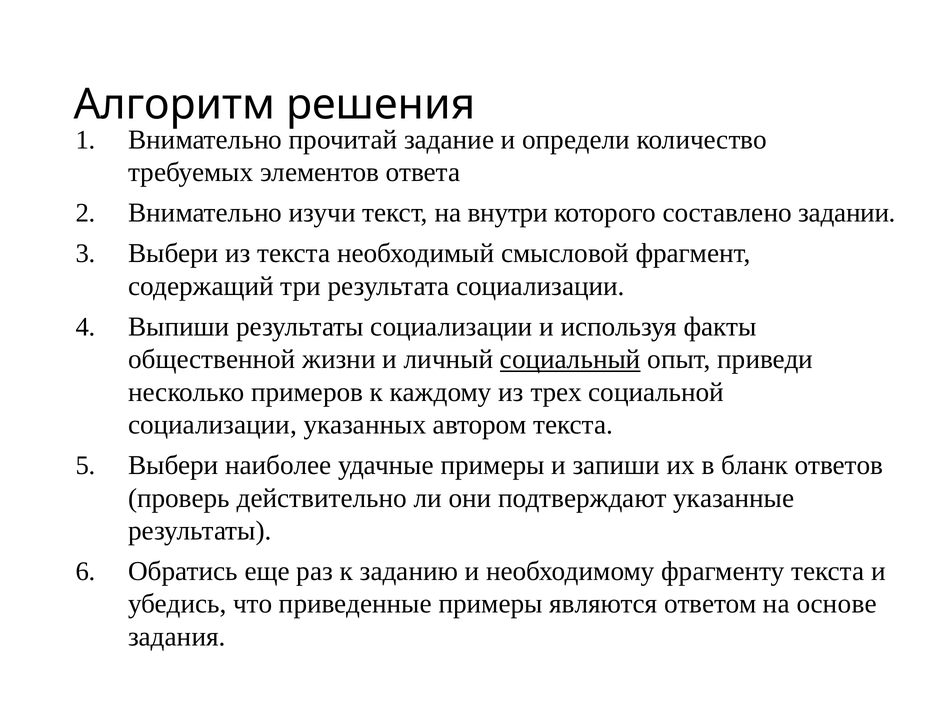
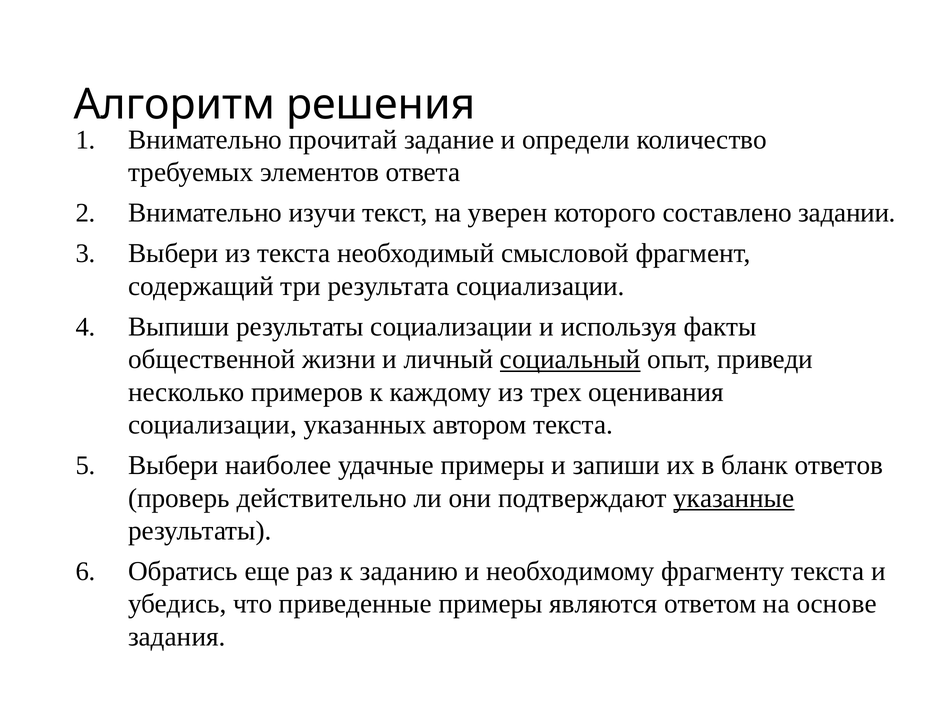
внутри: внутри -> уверен (508, 213)
социальной: социальной -> оценивания (656, 392)
указанные underline: none -> present (734, 498)
